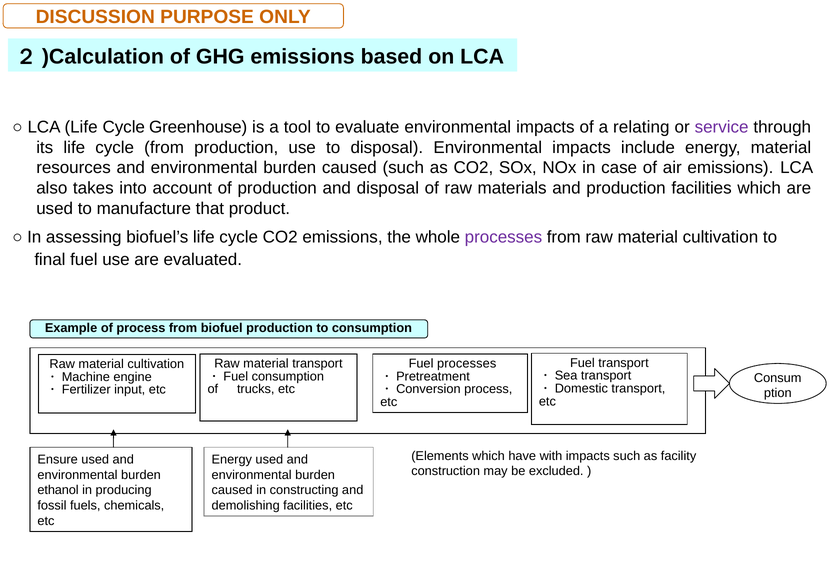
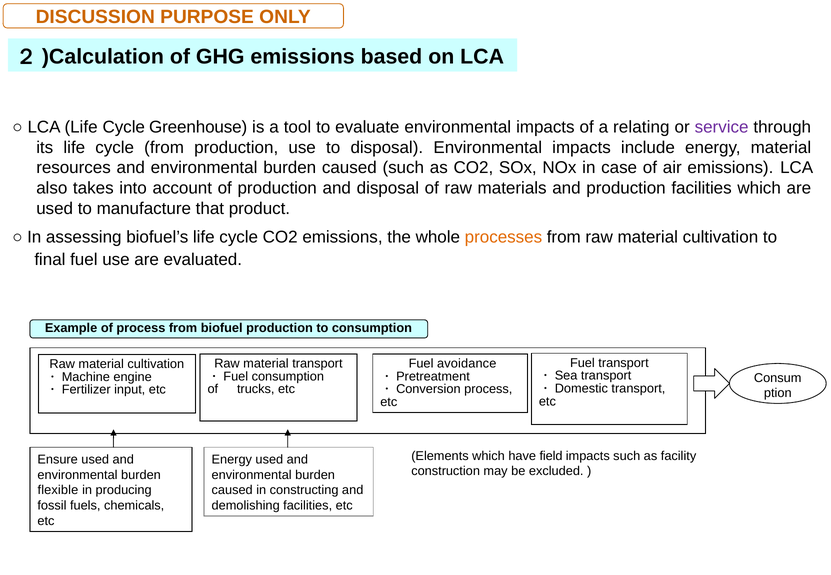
processes colour: purple -> orange (503, 237)
Fuel processes: processes -> avoidance (467, 364)
with: with -> field (551, 456)
ethanol: ethanol -> flexible (58, 490)
